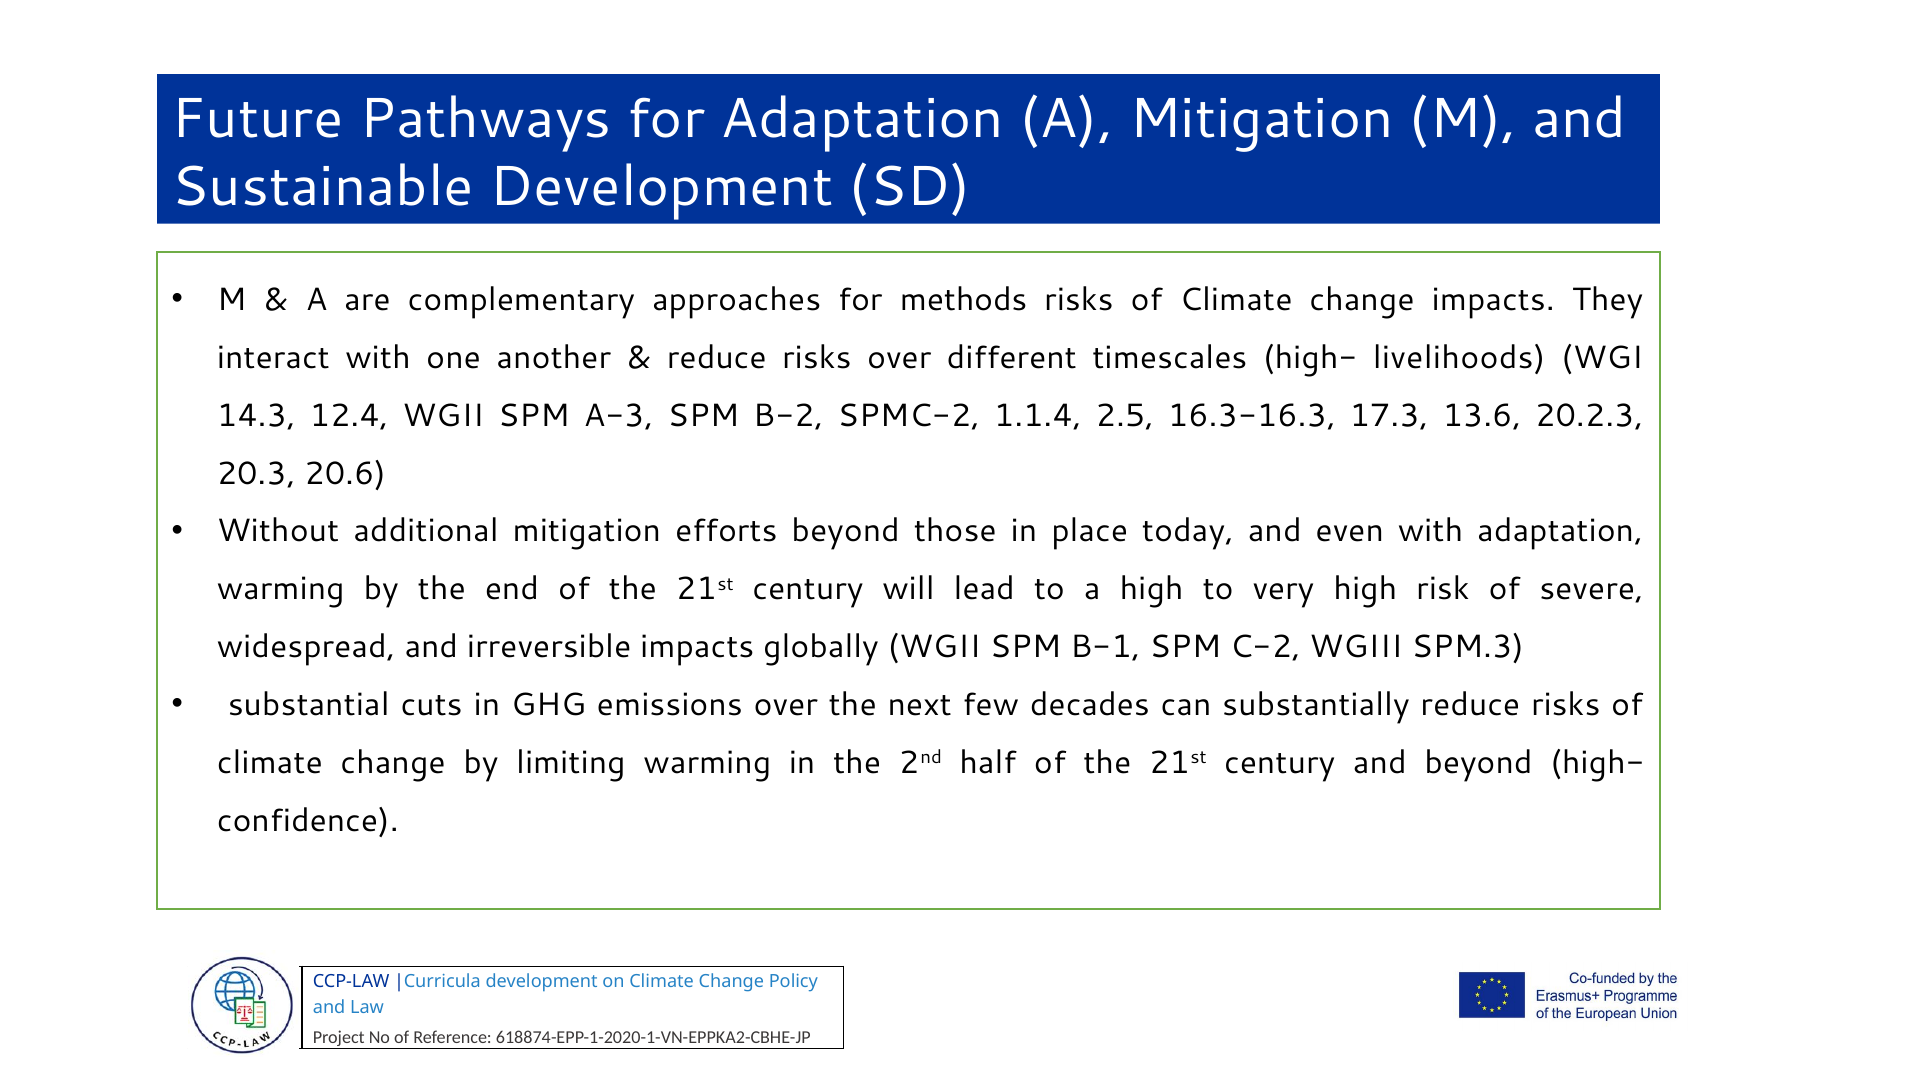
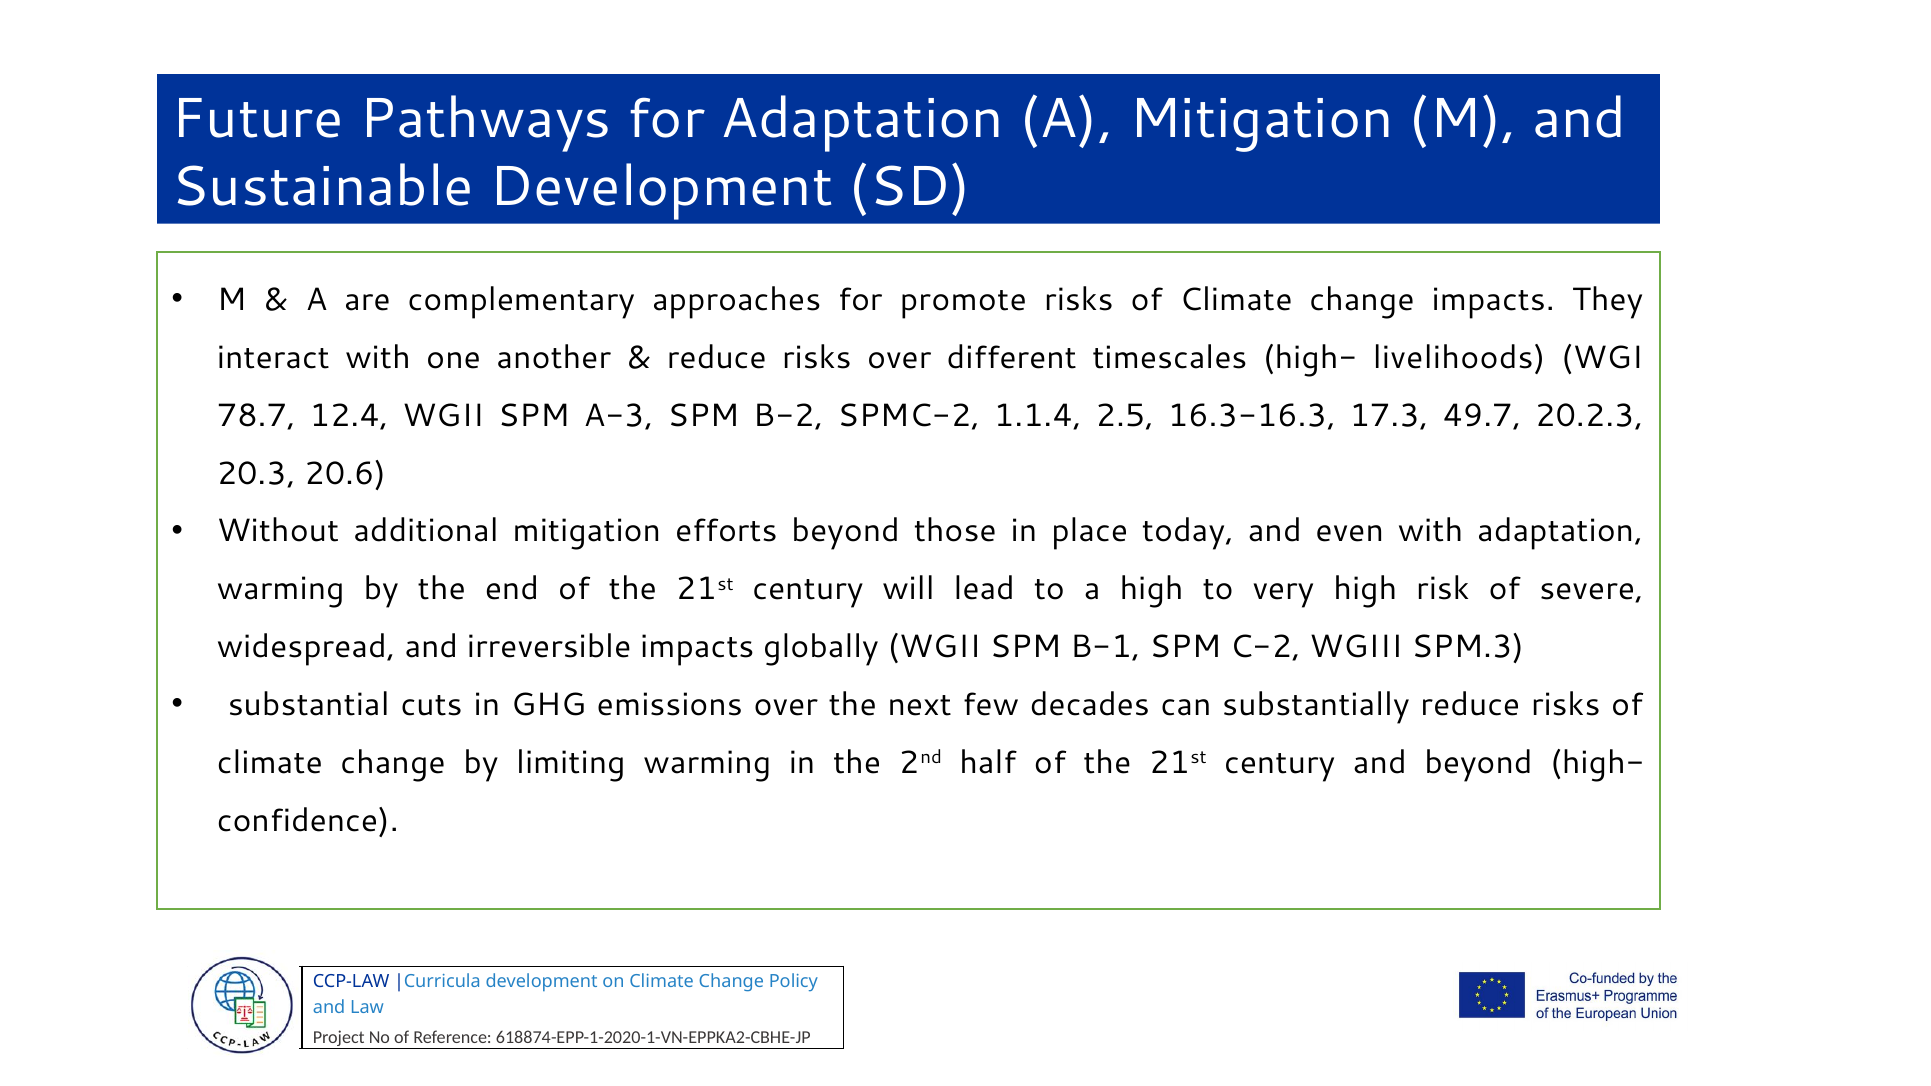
methods: methods -> promote (963, 300)
14.3: 14.3 -> 78.7 (256, 416)
13.6: 13.6 -> 49.7 (1482, 416)
